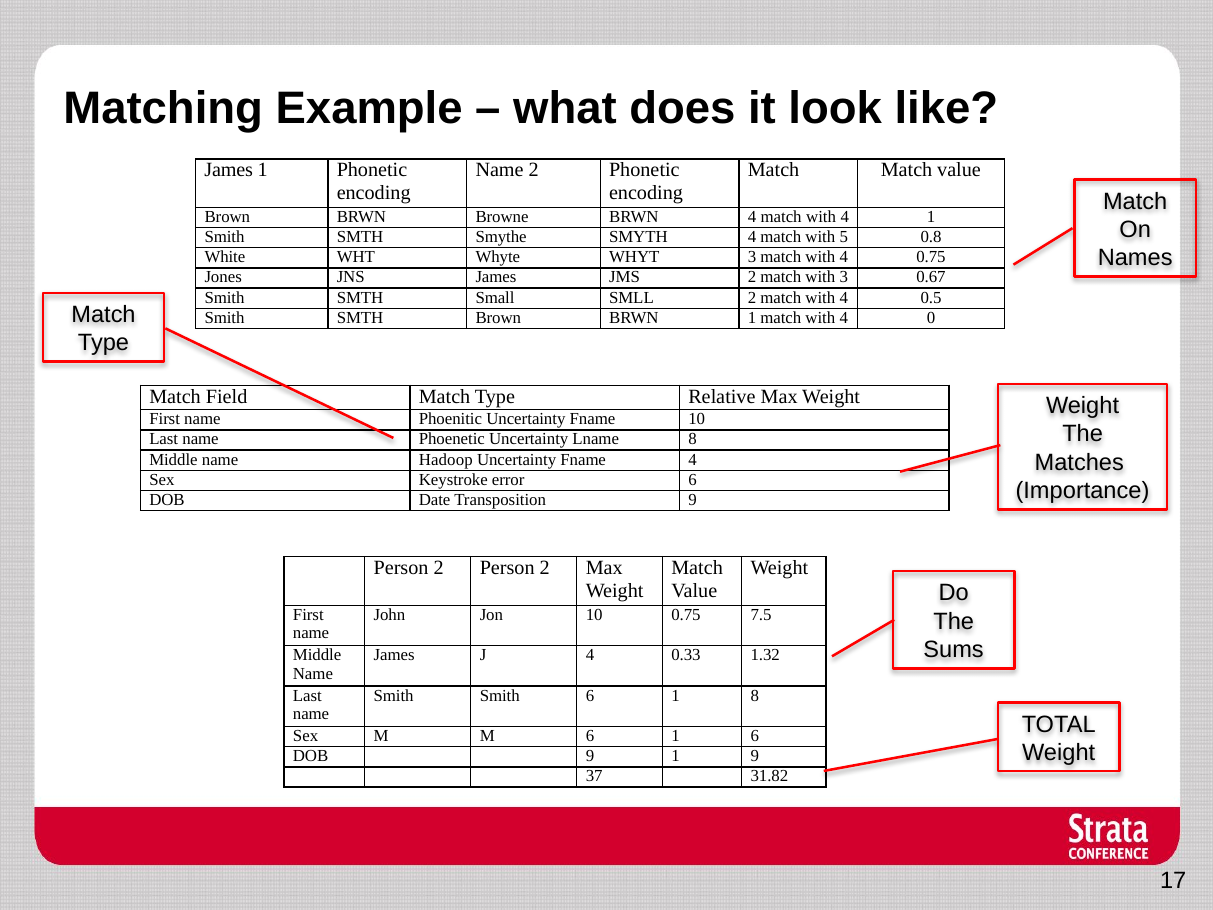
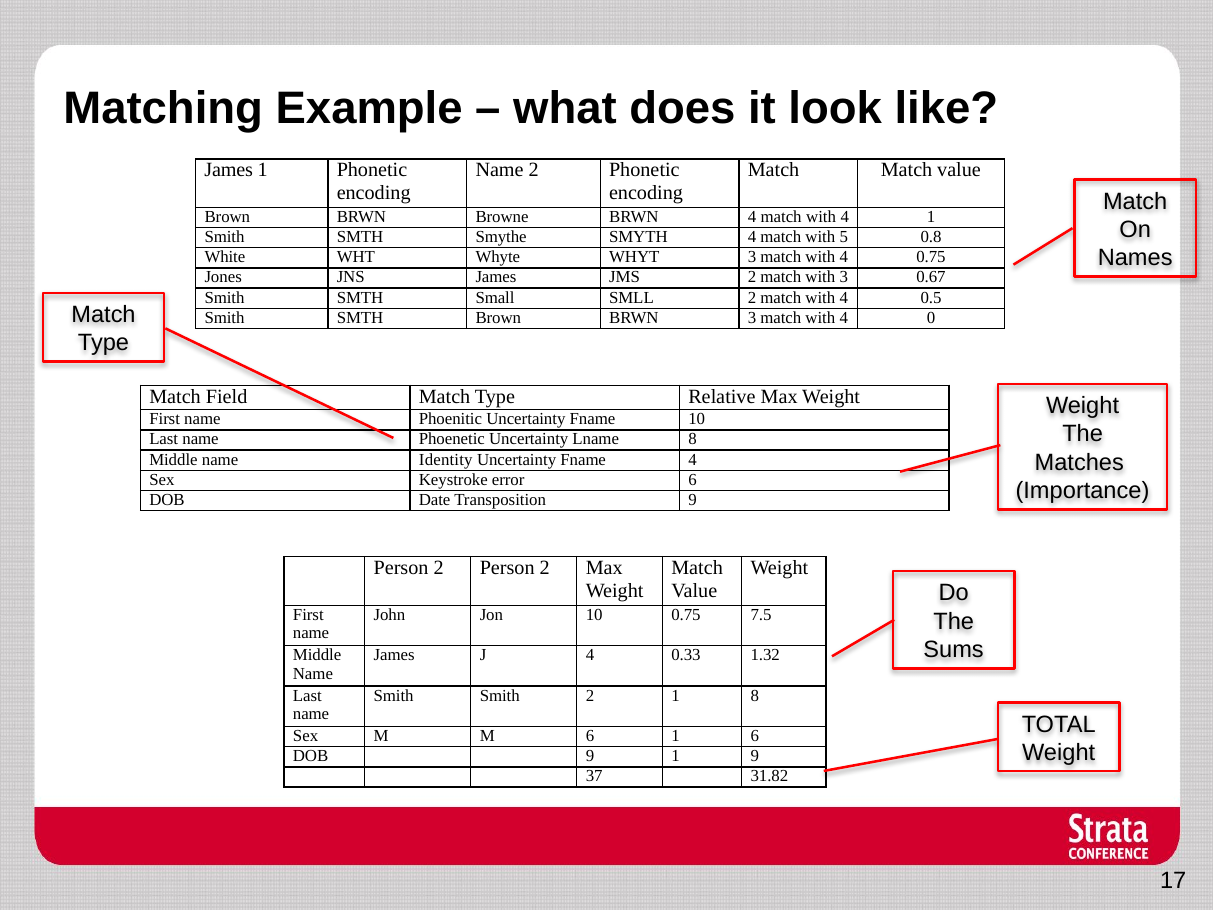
BRWN 1: 1 -> 3 (752, 318)
Hadoop: Hadoop -> Identity (446, 459)
Smith 6: 6 -> 2 (590, 695)
